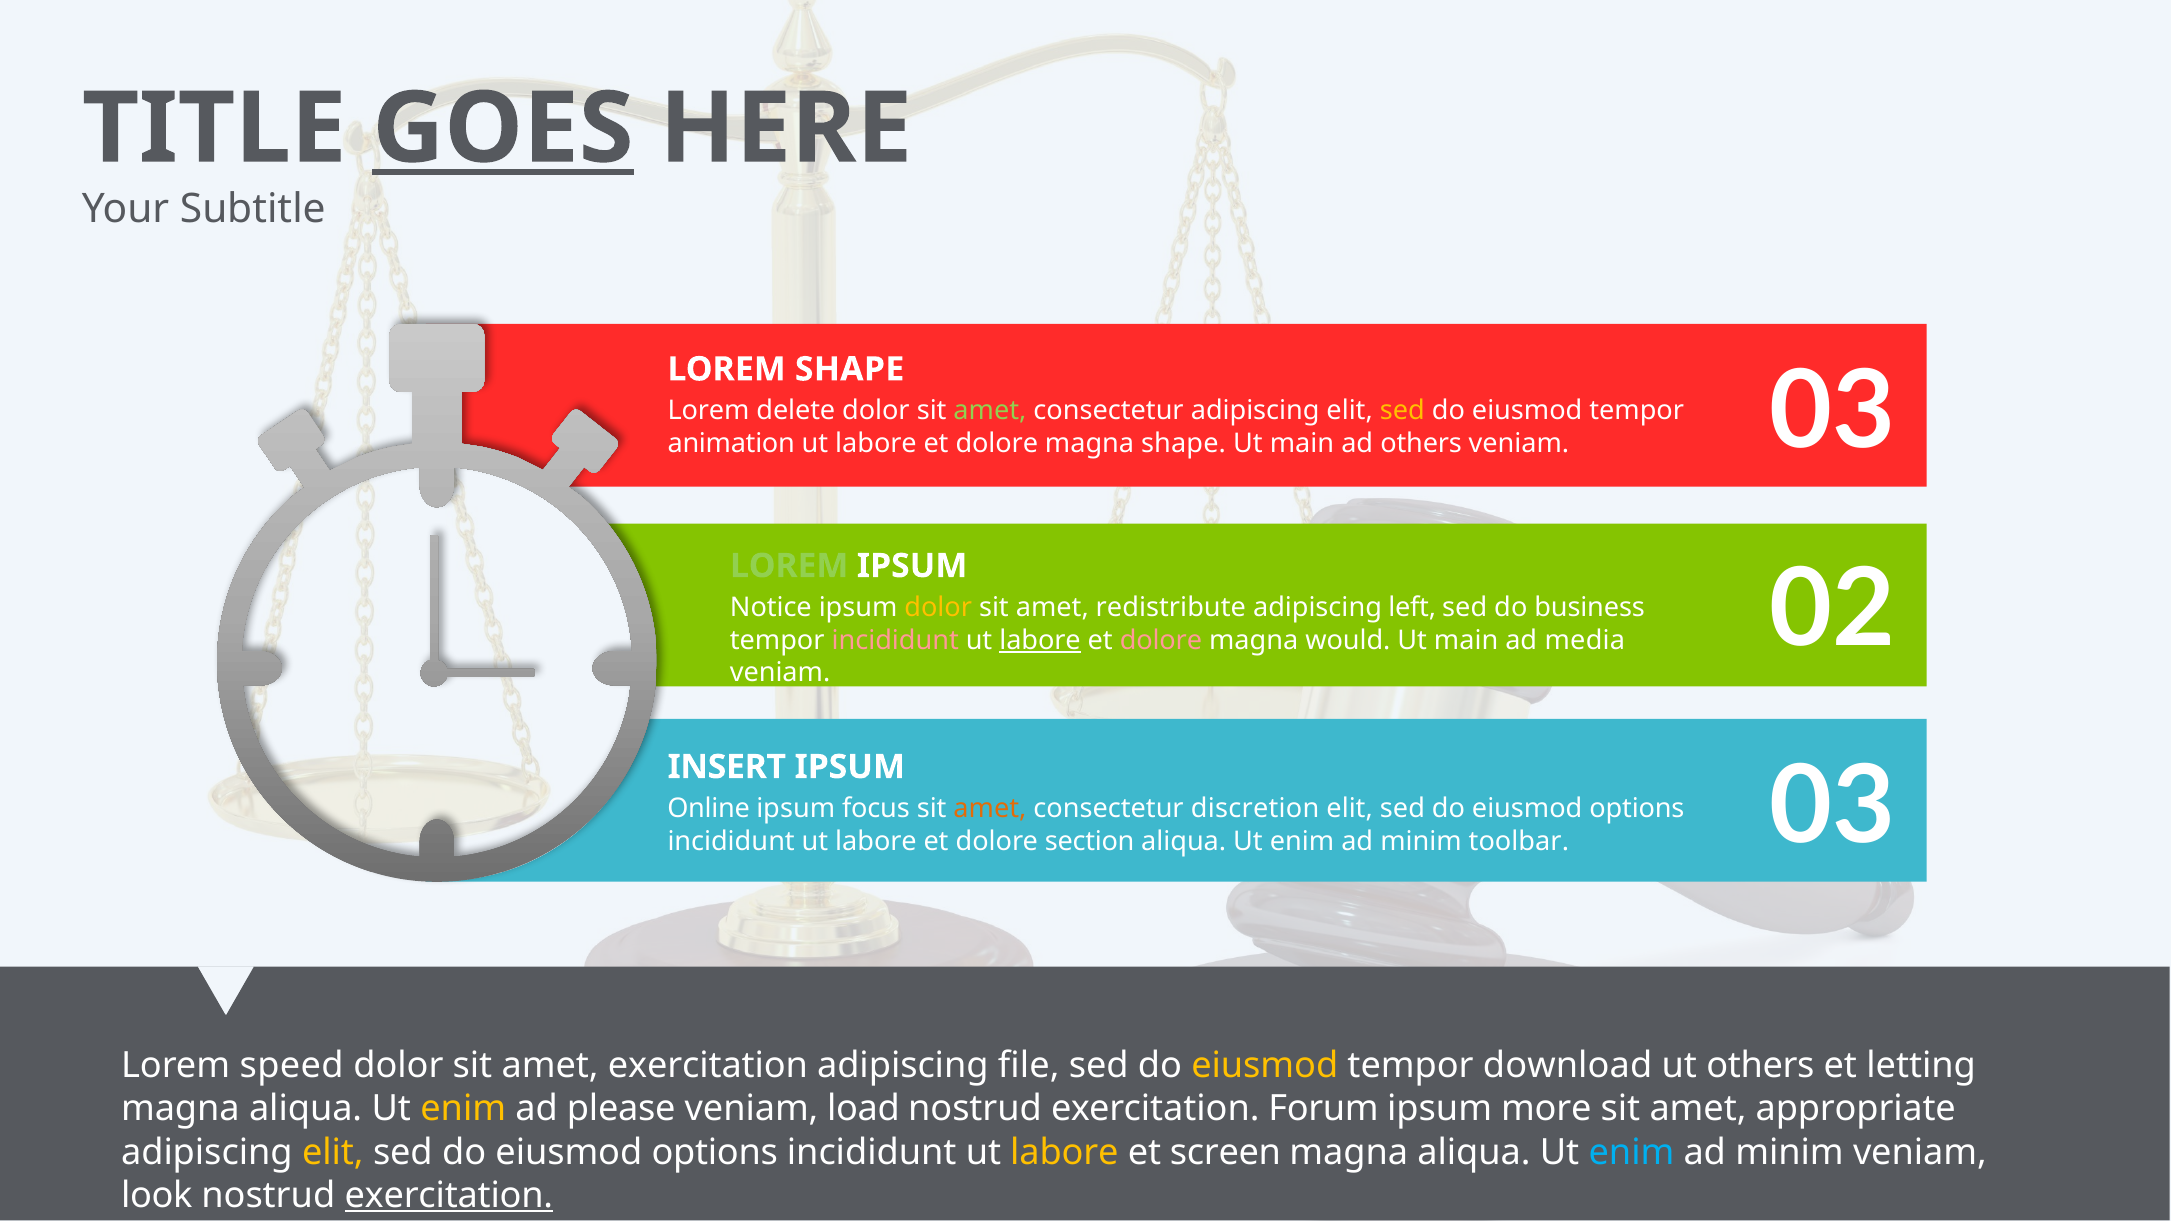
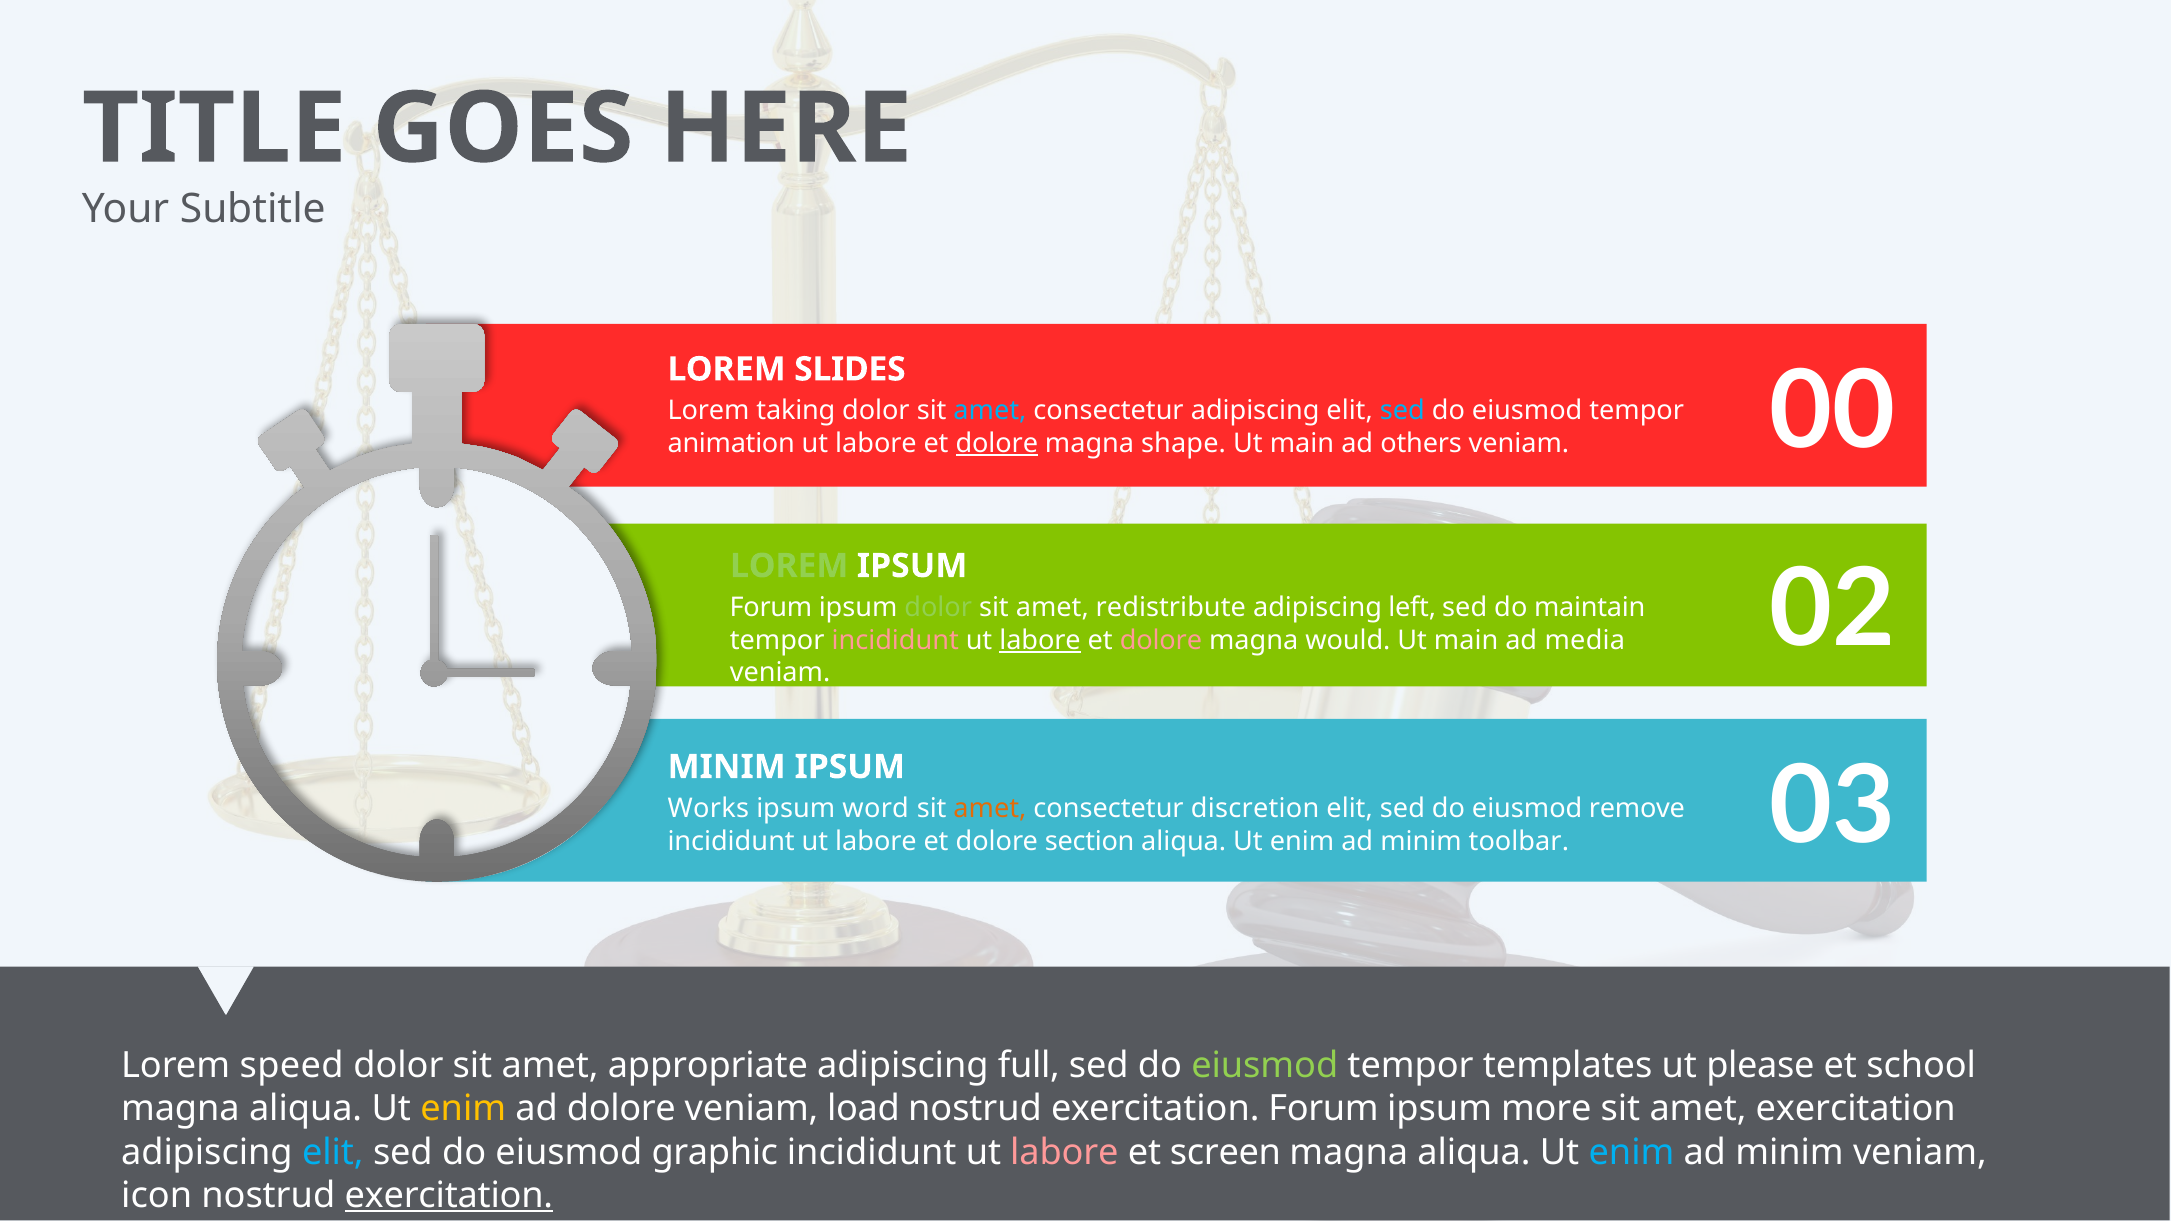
GOES underline: present -> none (503, 129)
LOREM SHAPE: SHAPE -> SLIDES (850, 369)
delete: delete -> taking (796, 411)
amet colour: light green -> light blue (990, 411)
sed colour: yellow -> light blue (1402, 411)
dolore underline: none -> present (997, 443)
veniam 03: 03 -> 00 (1832, 412)
Notice: Notice -> Forum (771, 608)
dolor colour: yellow -> light green (938, 608)
business: business -> maintain (1590, 608)
INSERT: INSERT -> MINIM (727, 767)
Online: Online -> Works (708, 809)
focus: focus -> word (876, 809)
options: options -> remove (1637, 809)
amet exercitation: exercitation -> appropriate (708, 1066)
file: file -> full (1029, 1066)
eiusmod colour: yellow -> light green (1265, 1066)
download: download -> templates (1568, 1066)
ut others: others -> please (1760, 1066)
letting: letting -> school (1921, 1066)
ad please: please -> dolore (621, 1109)
amet appropriate: appropriate -> exercitation (1856, 1109)
elit colour: yellow -> light blue (333, 1153)
options: options -> graphic (715, 1153)
labore colour: yellow -> pink (1064, 1153)
look: look -> icon (157, 1196)
